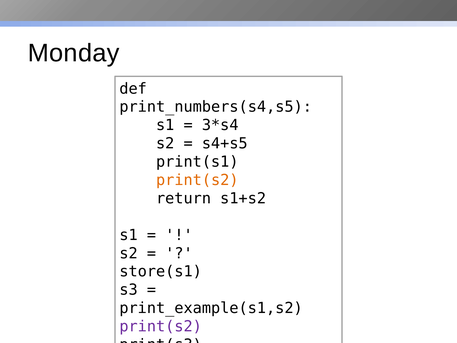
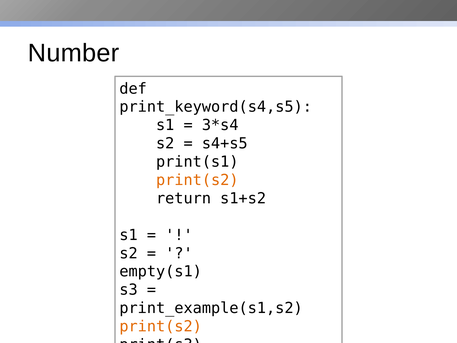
Monday: Monday -> Number (74, 53)
print_numbers(s4,s5: print_numbers(s4,s5 -> print_keyword(s4,s5 (216, 107)
store(s1: store(s1 -> empty(s1 (161, 271)
print(s2 colour: purple -> orange (161, 326)
